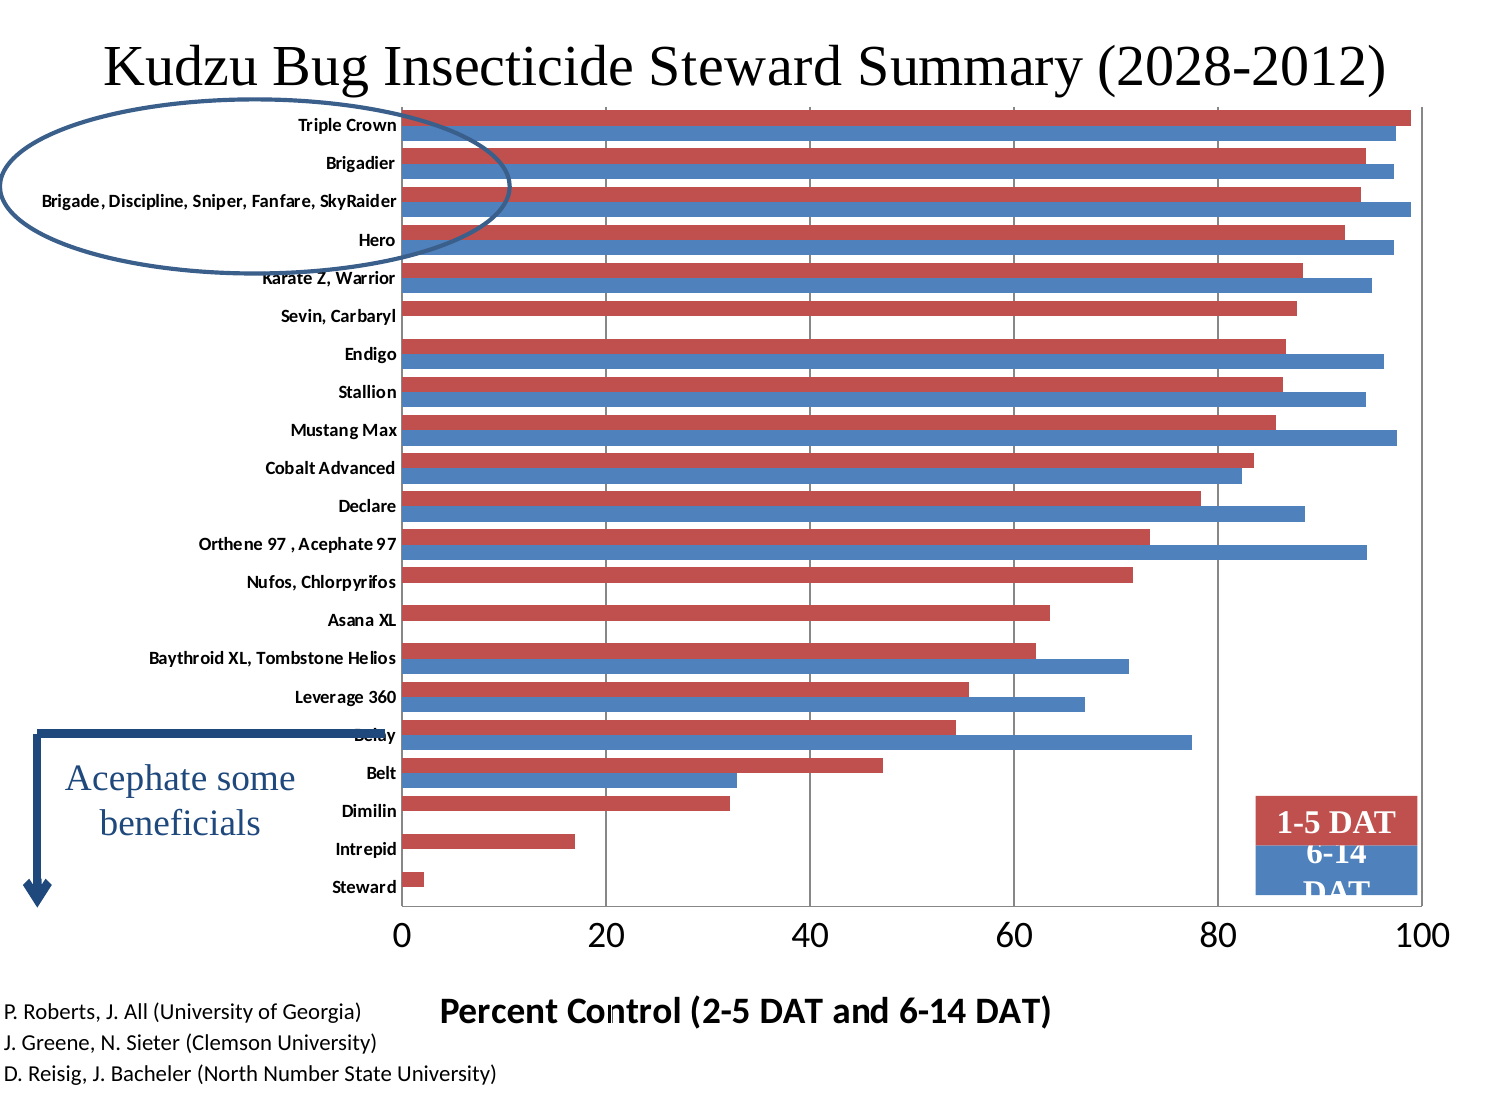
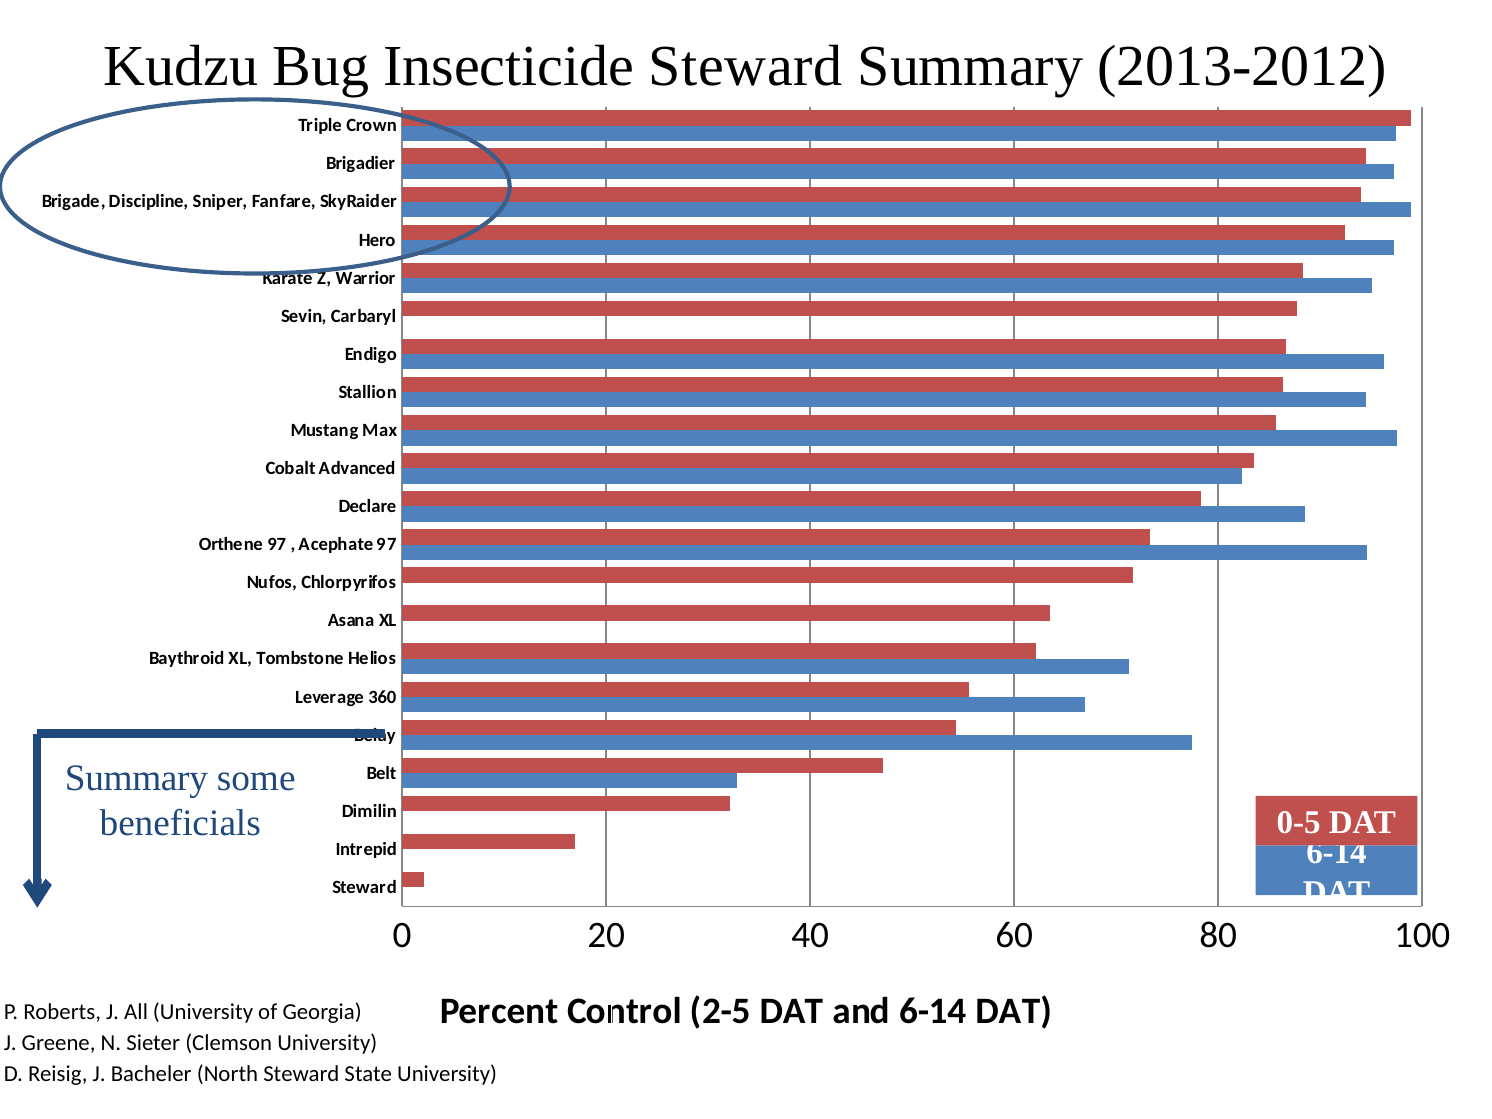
2028-2012: 2028-2012 -> 2013-2012 (1242, 66)
Acephate: Acephate -> Summary (136, 778)
1-5: 1-5 -> 0-5 (1299, 823)
North Number: Number -> Steward (301, 1074)
